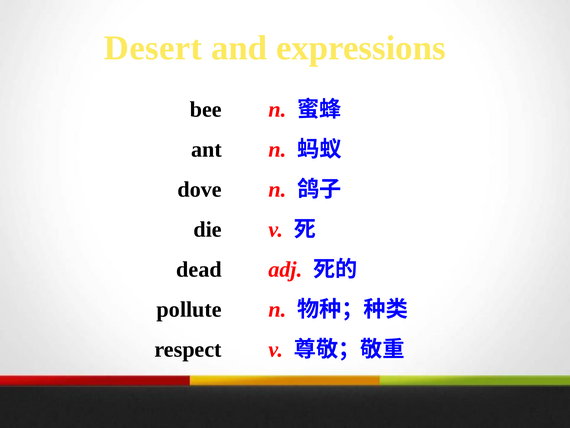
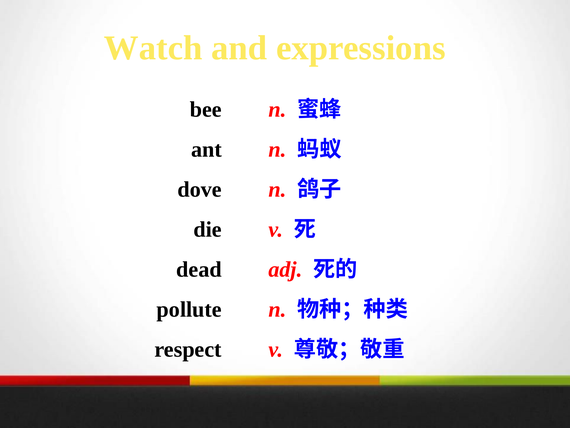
Desert: Desert -> Watch (153, 48)
